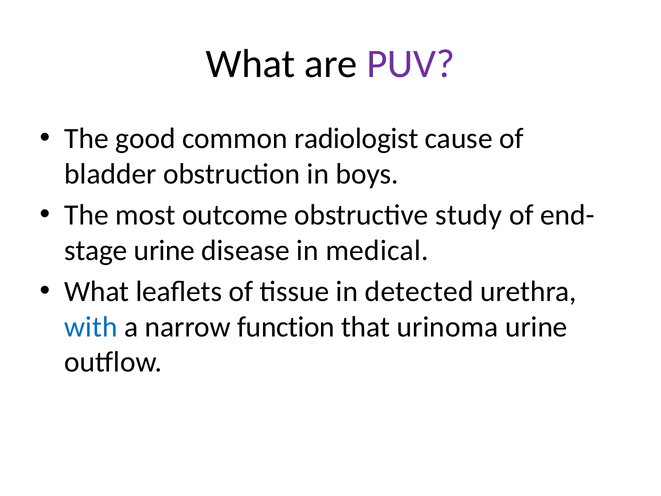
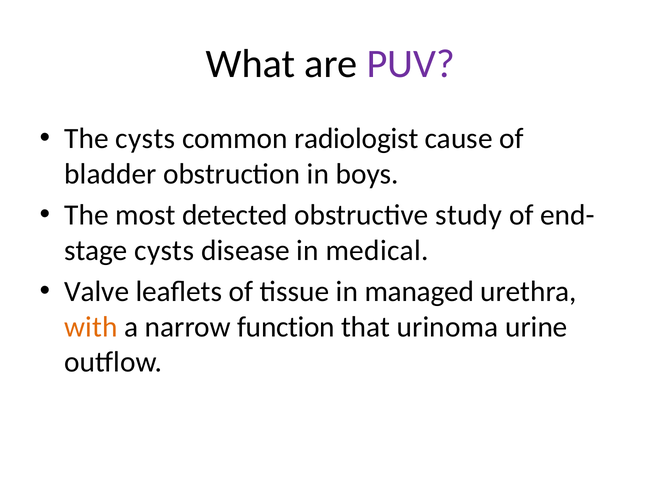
The good: good -> cysts (145, 139)
outcome: outcome -> detected (235, 215)
urine: urine -> cysts (164, 250)
What: What -> Valve (97, 291)
detected: detected -> managed (419, 291)
with colour: blue -> orange (91, 327)
